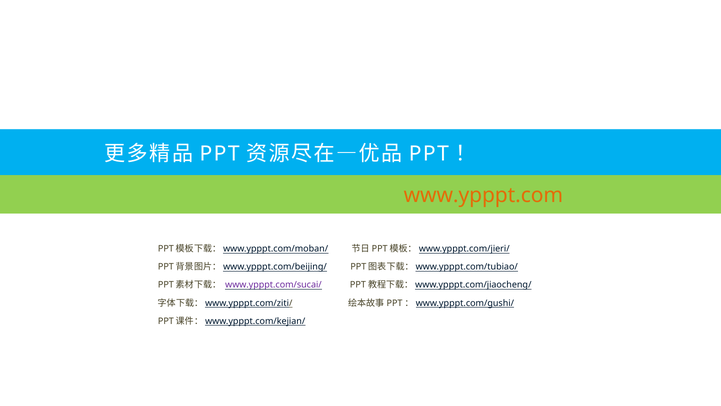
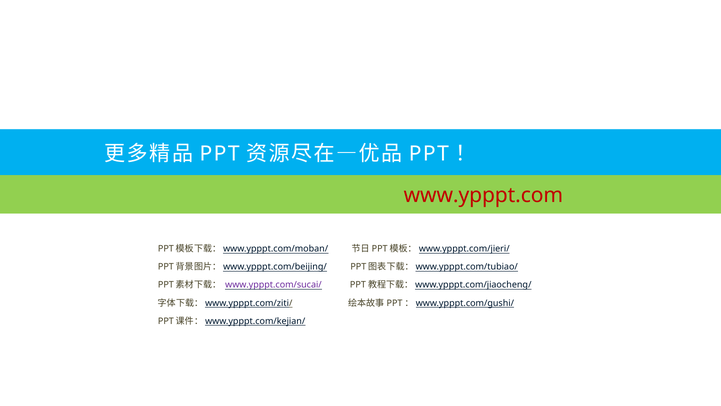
www.ypppt.com colour: orange -> red (483, 195)
